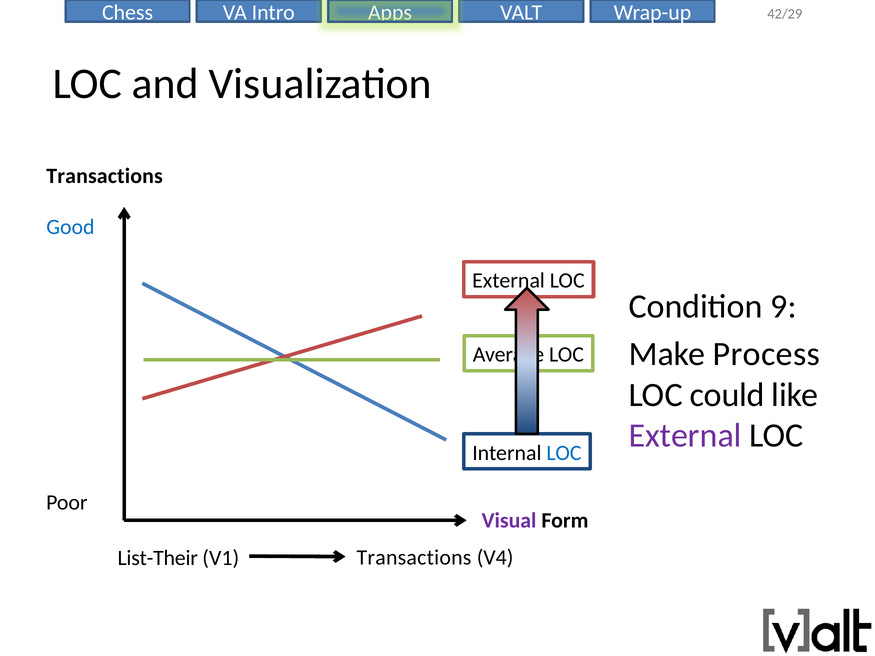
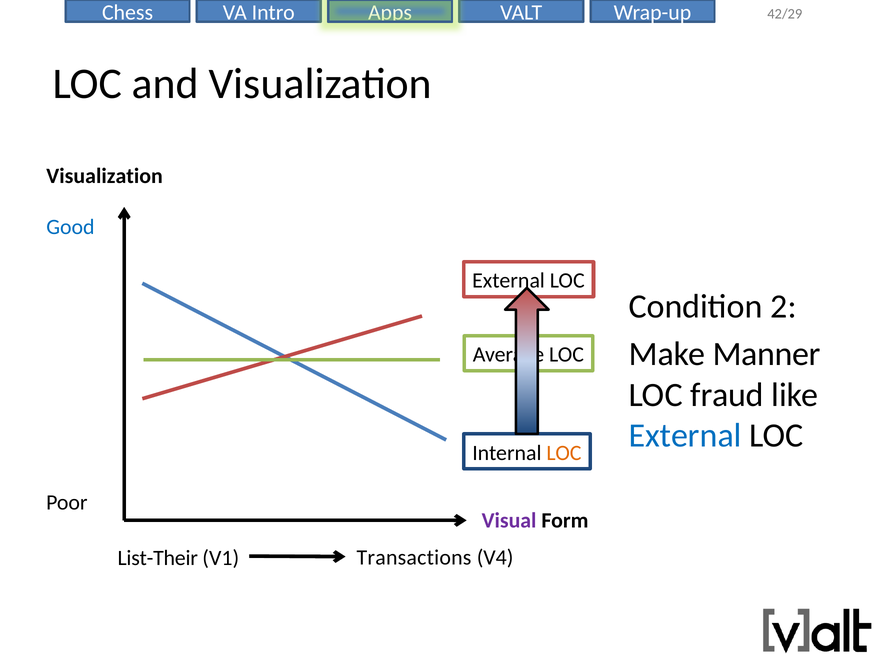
Transactions: Transactions -> Visualization (105, 176)
9: 9 -> 2 (783, 307)
Process: Process -> Manner (767, 354)
could: could -> fraud (727, 395)
External colour: purple -> blue (685, 436)
LOC colour: blue -> orange (564, 453)
